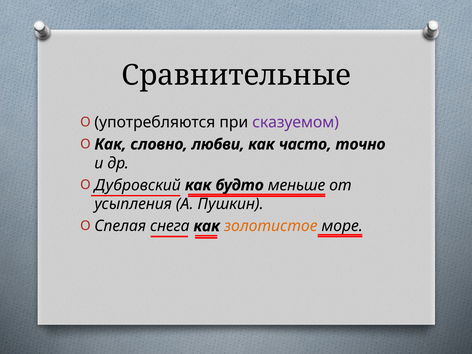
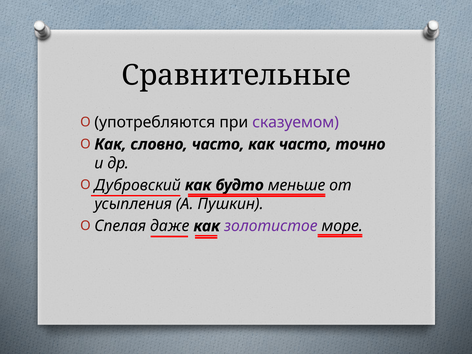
словно любви: любви -> часто (218, 144)
снега: снега -> даже (170, 226)
золотистое colour: orange -> purple (271, 226)
